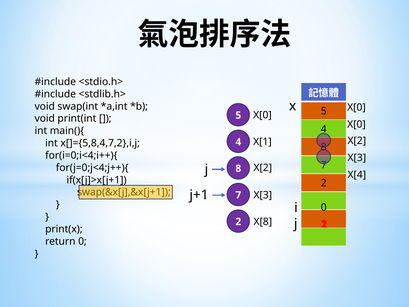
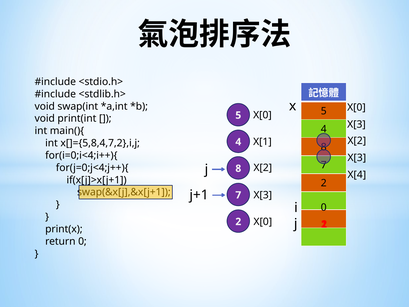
X[0: X[0 -> X[3 (356, 124)
X[8: X[8 -> X[0 (263, 222)
